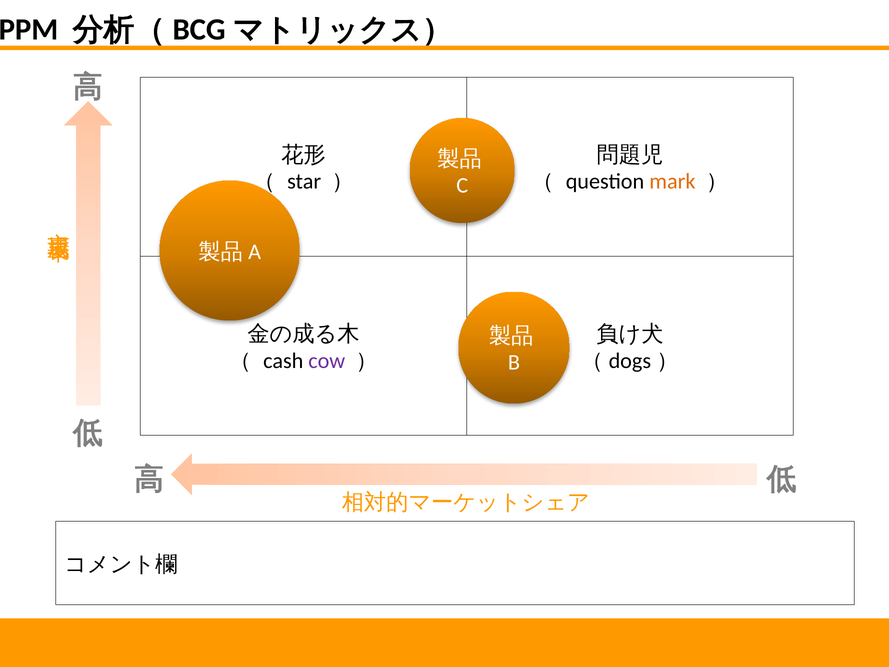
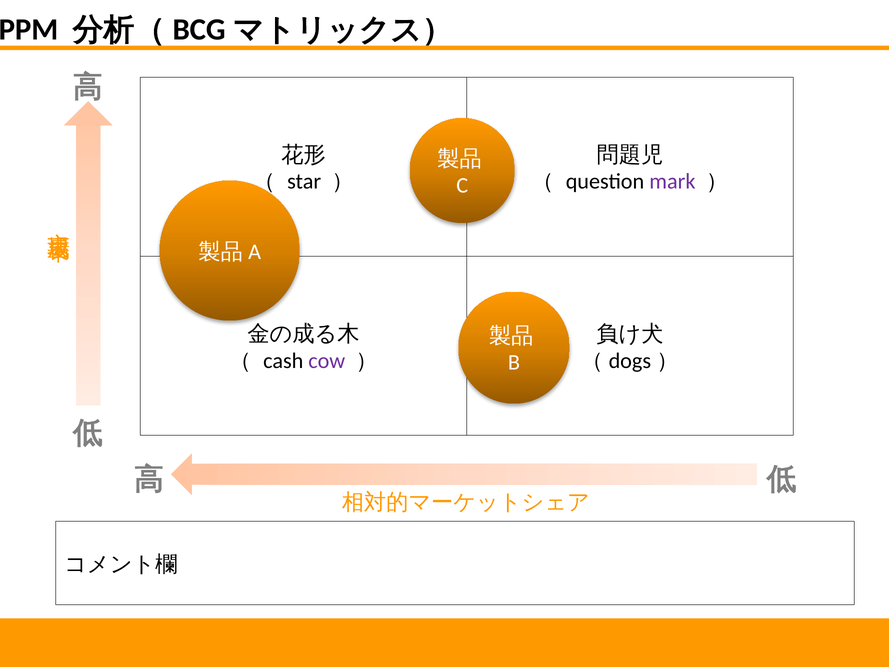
mark colour: orange -> purple (672, 182)
